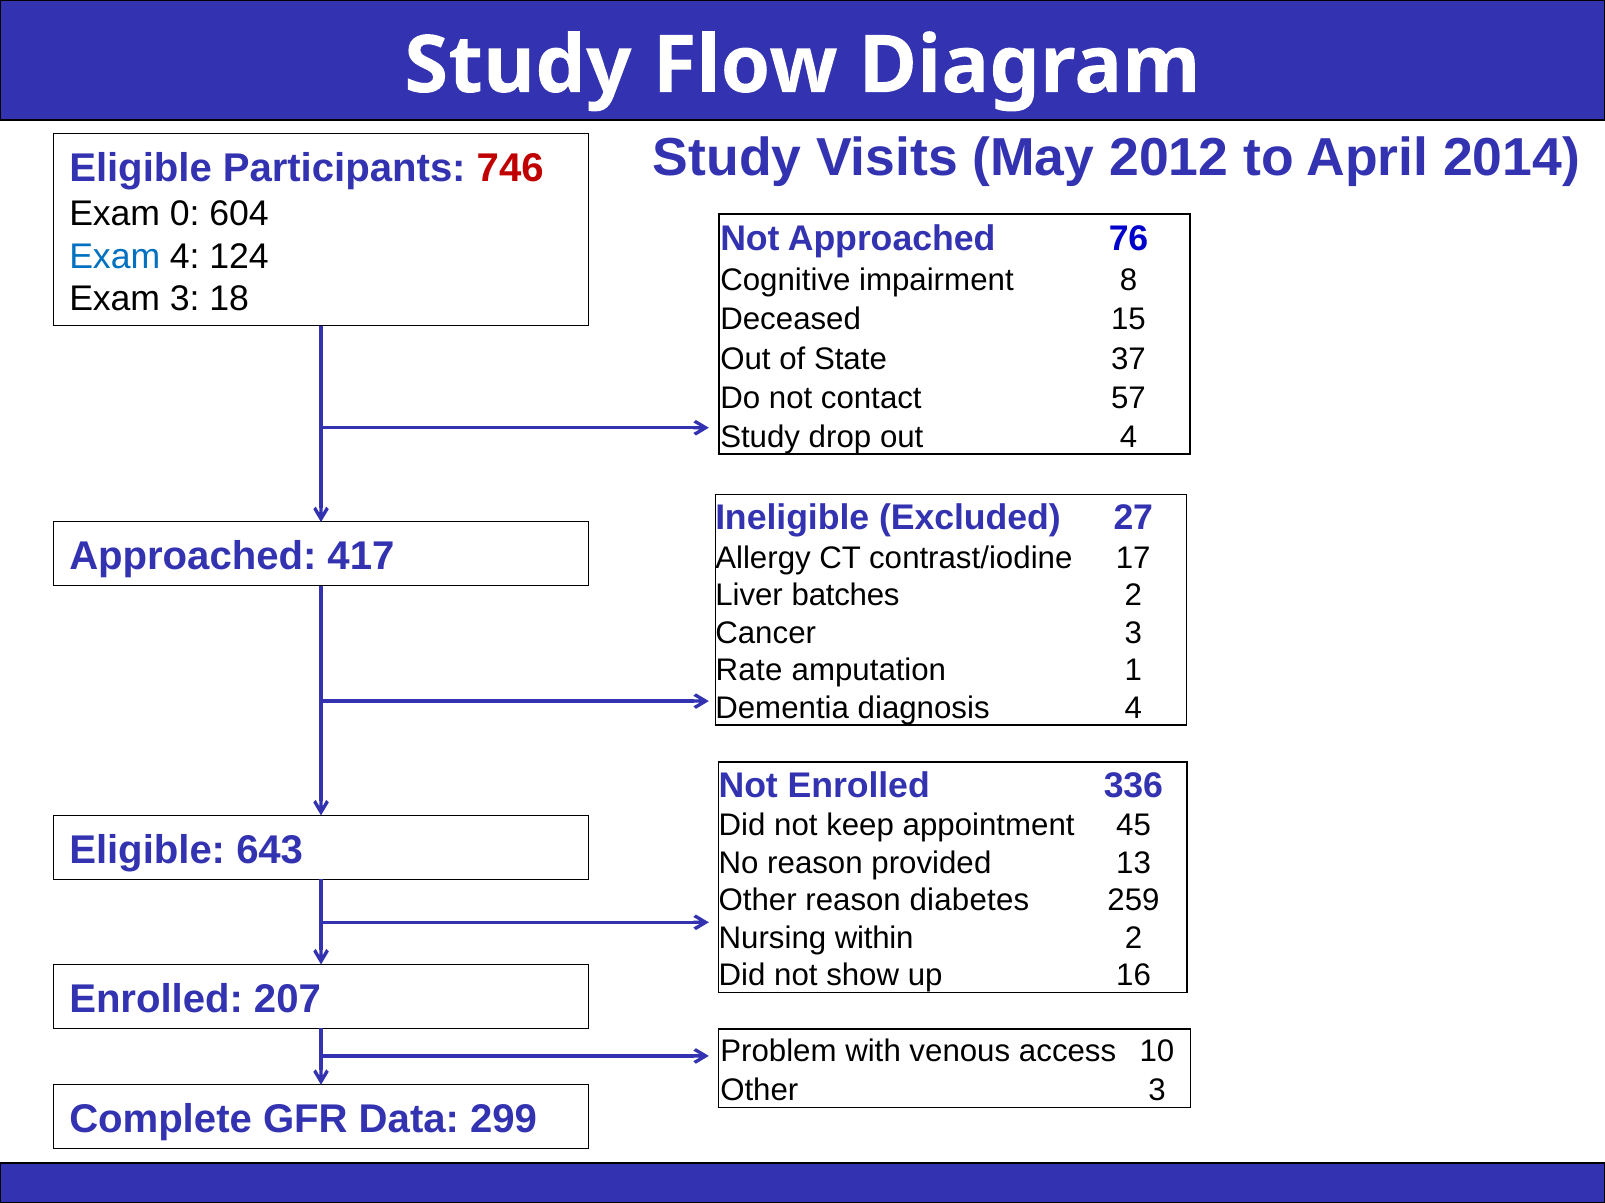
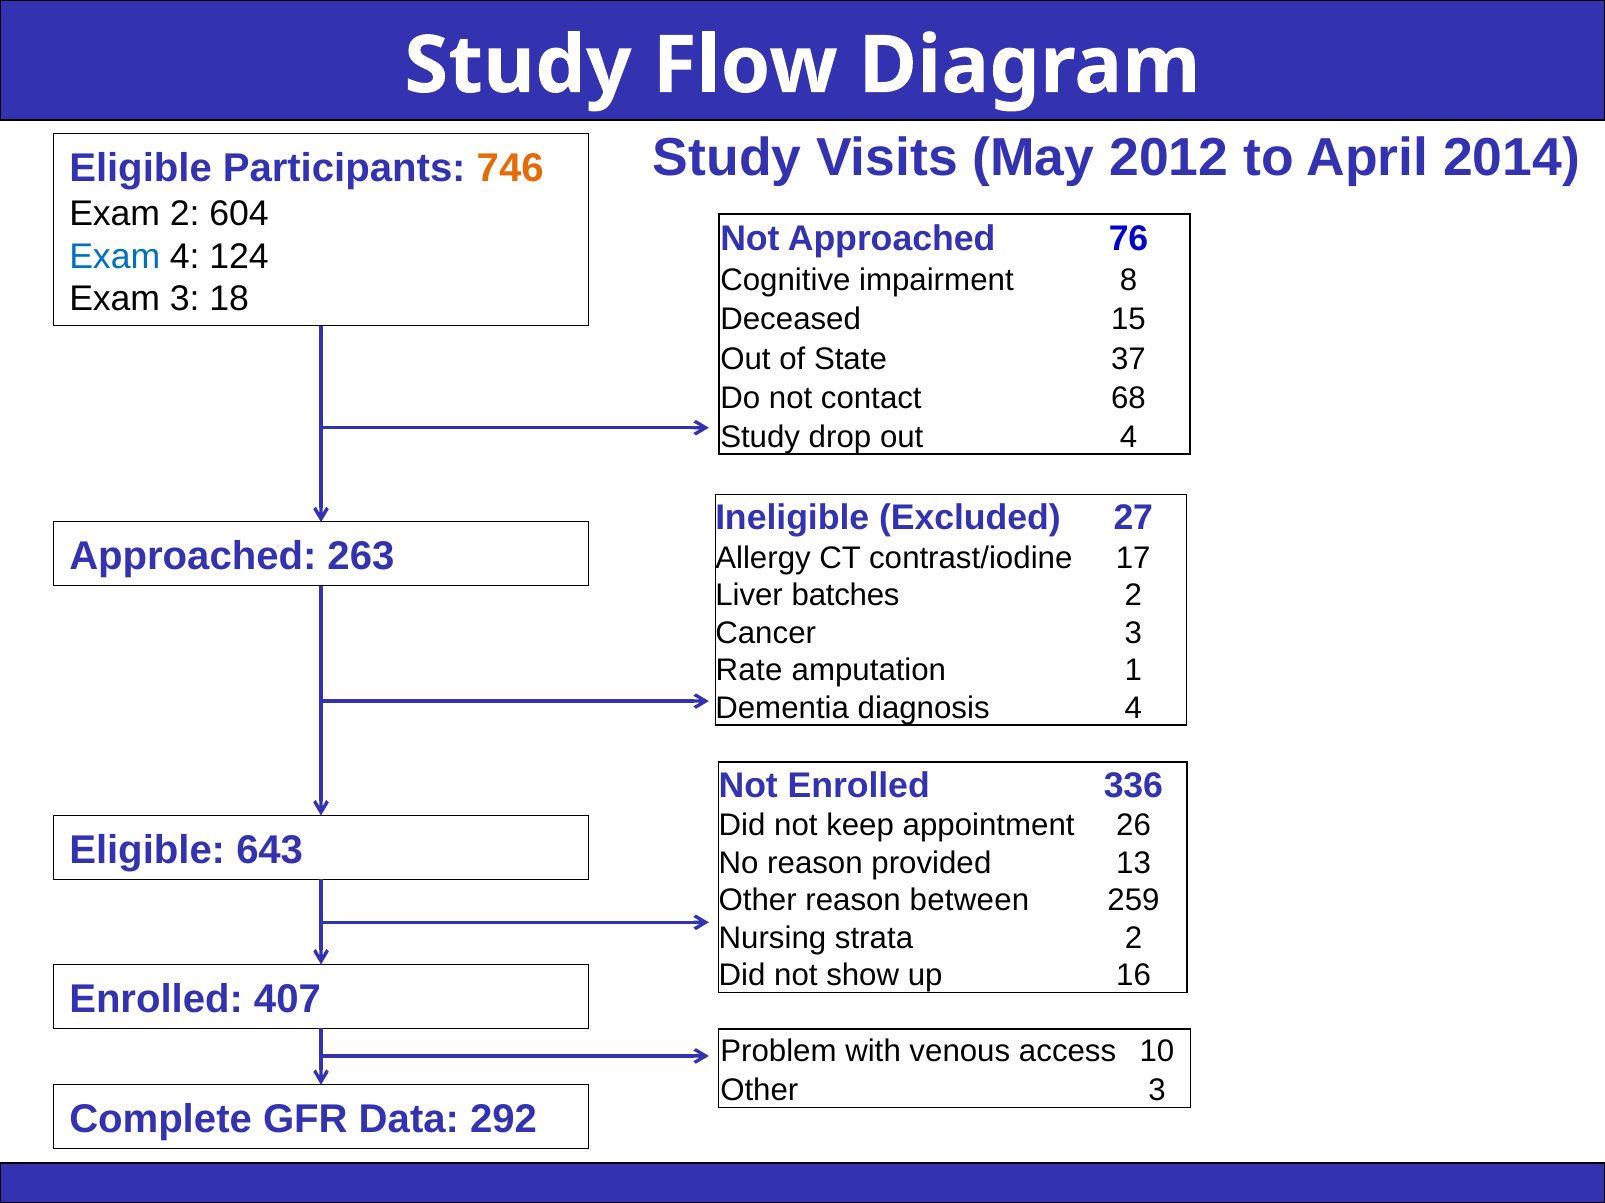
746 colour: red -> orange (510, 169)
Exam 0: 0 -> 2 (185, 214)
57: 57 -> 68 (1128, 398)
417: 417 -> 263 (361, 557)
45: 45 -> 26 (1134, 826)
diabetes: diabetes -> between (969, 901)
within: within -> strata (874, 938)
207: 207 -> 407 (287, 1000)
299: 299 -> 292 (504, 1120)
